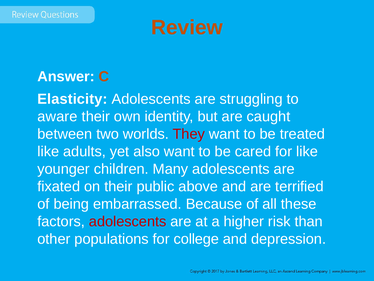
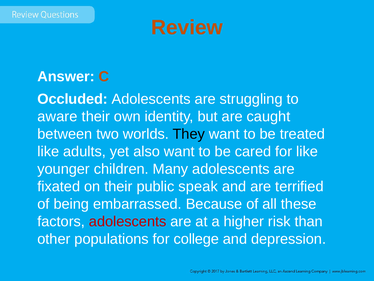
Elasticity: Elasticity -> Occluded (73, 99)
They colour: red -> black (189, 134)
above: above -> speak (198, 186)
